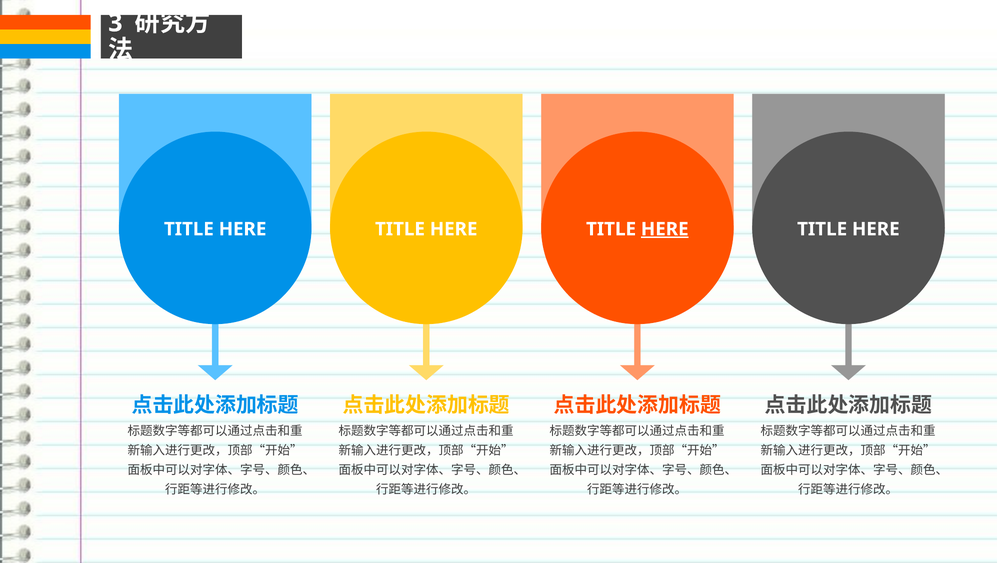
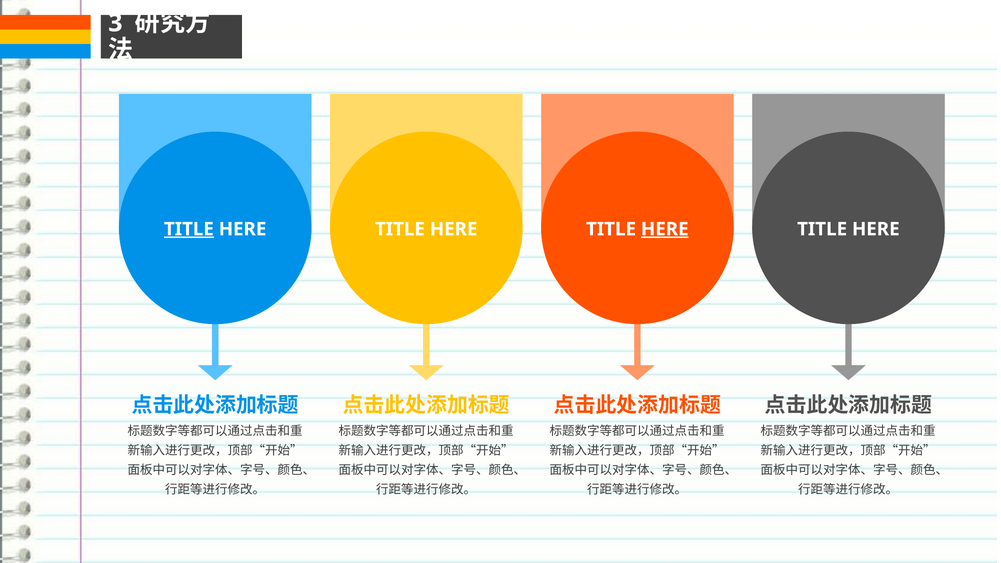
TITLE underline: none -> present (189, 229)
